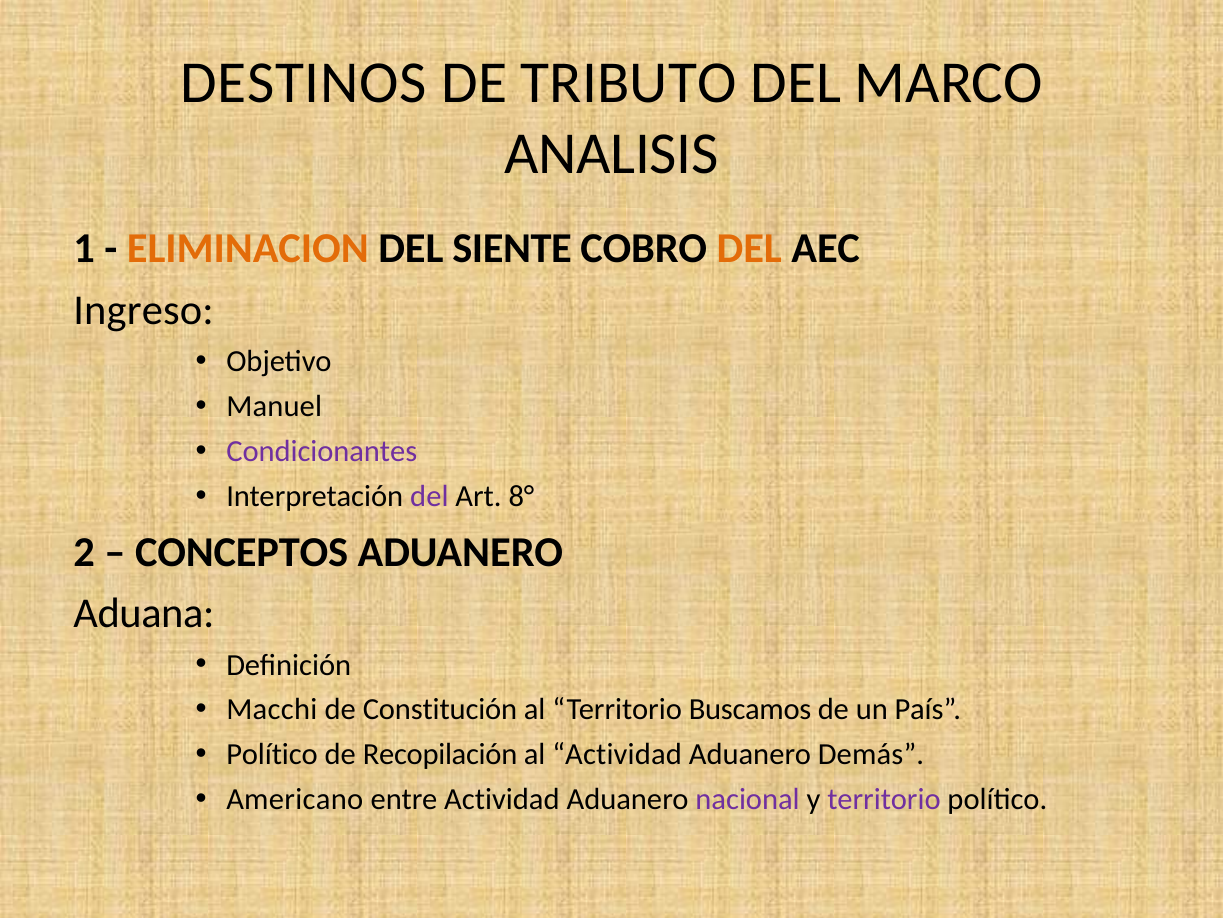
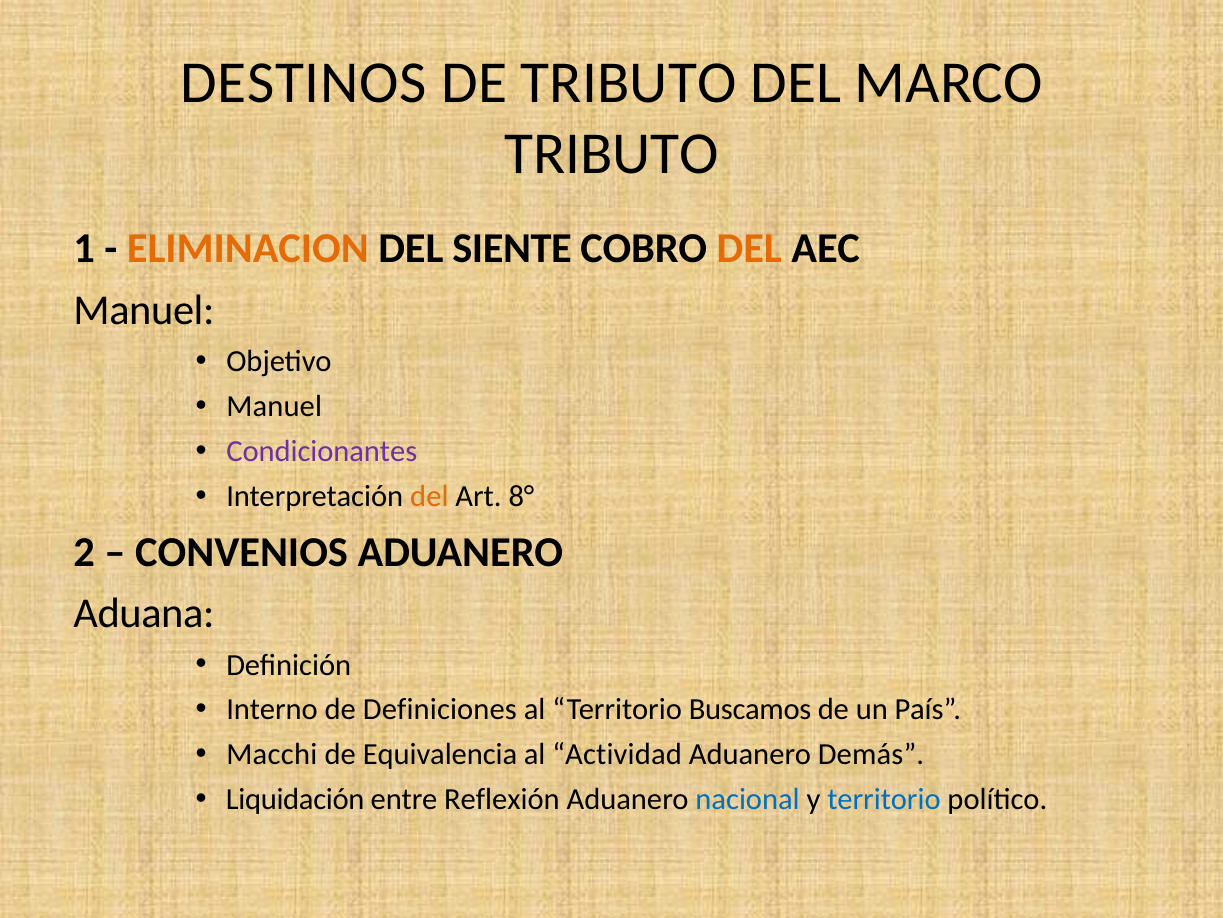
ANALISIS: ANALISIS -> TRIBUTO (611, 154)
Ingreso: Ingreso -> Manuel (144, 310)
del colour: purple -> orange (429, 496)
CONCEPTOS: CONCEPTOS -> CONVENIOS (242, 552)
Macchi: Macchi -> Interno (272, 709)
Constitución: Constitución -> Definiciones (440, 709)
Político: Político -> Macchi (272, 754)
Recopilación: Recopilación -> Equivalencia (440, 754)
Americano: Americano -> Liquidación (295, 799)
entre Actividad: Actividad -> Reflexión (502, 799)
nacional colour: purple -> blue (748, 799)
territorio colour: purple -> blue (884, 799)
